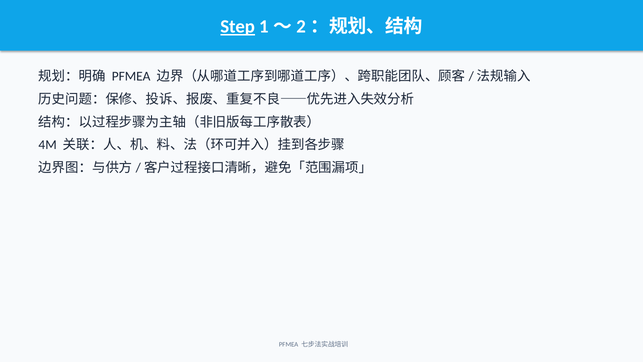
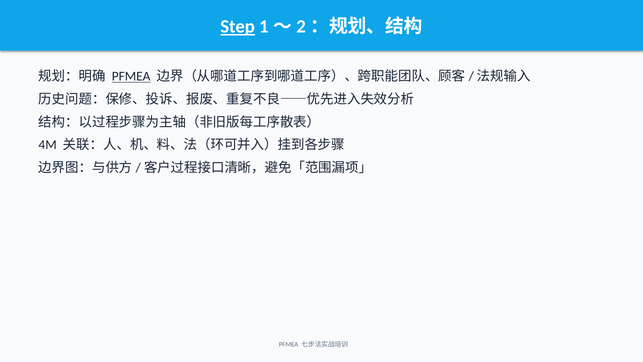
PFMEA underline: none -> present (131, 76)
